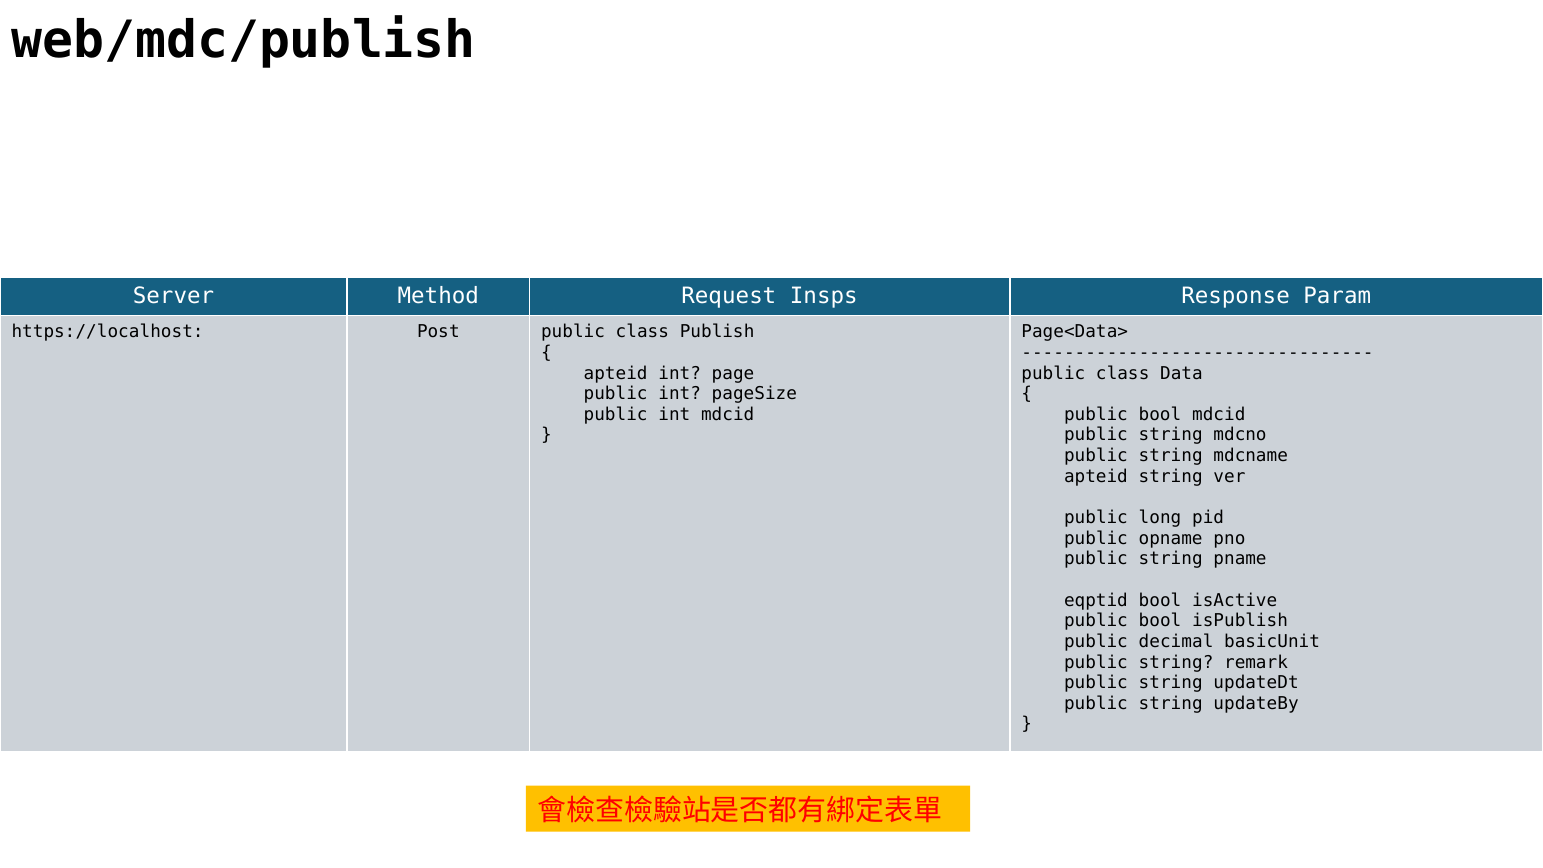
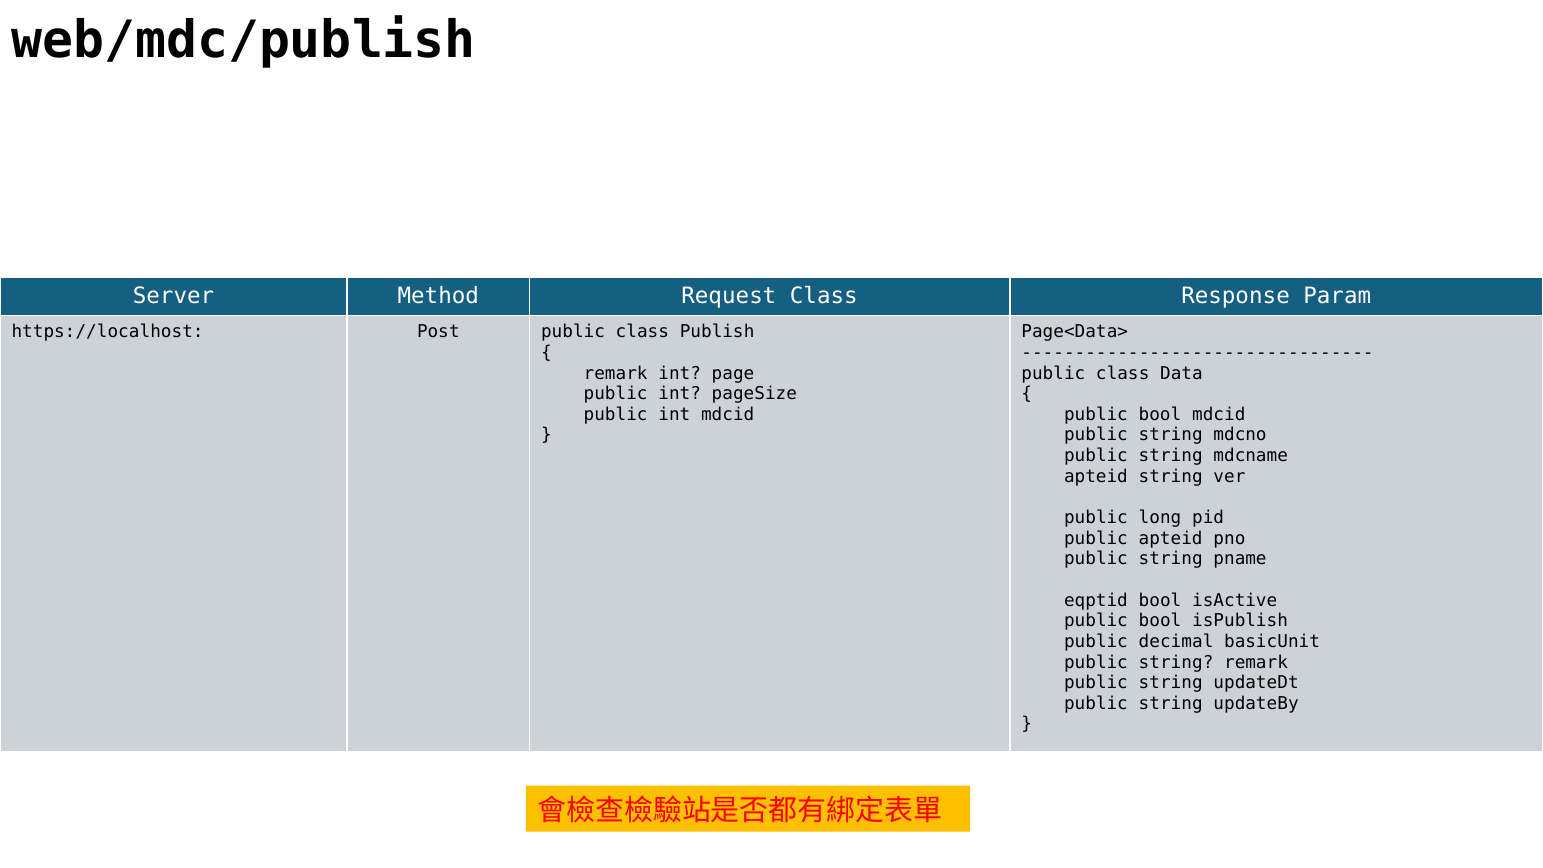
Request Insps: Insps -> Class (824, 296)
apteid: apteid -> remark (616, 373)
public opname: opname -> apteid (1171, 538)
